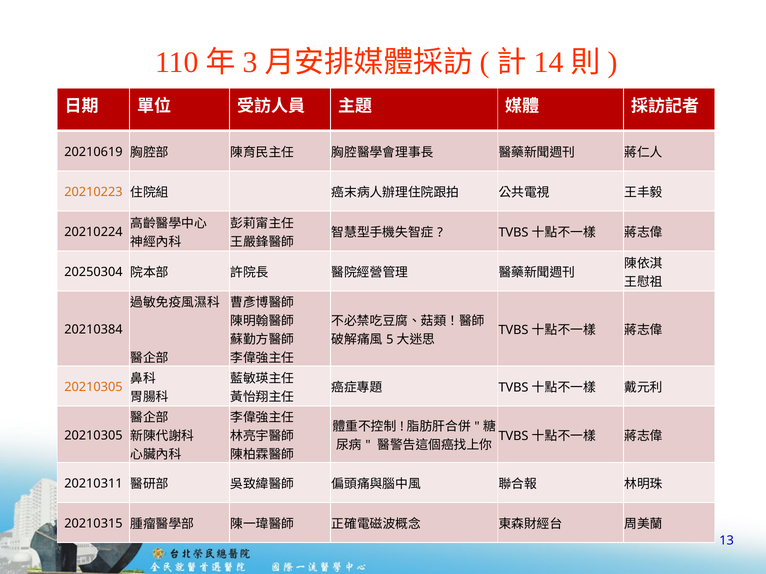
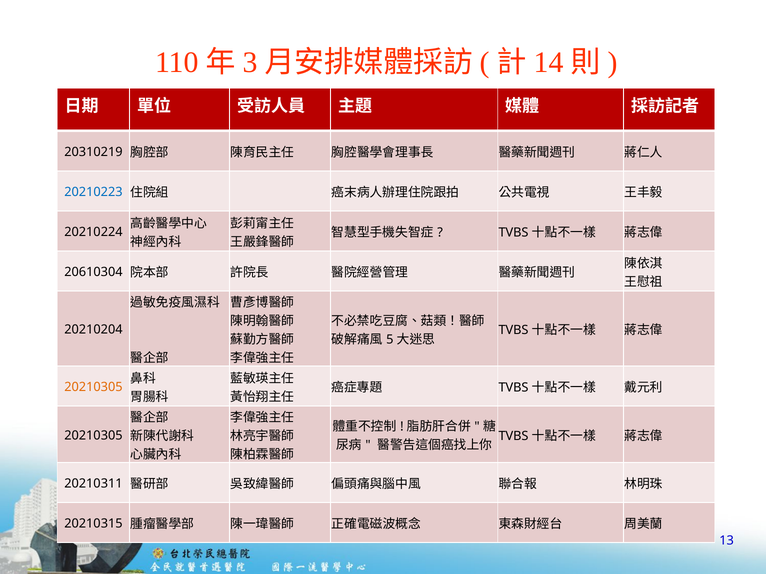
20210619: 20210619 -> 20310219 (93, 152)
20210223 colour: orange -> blue (93, 192)
20250304: 20250304 -> 20610304 (93, 272)
20210384: 20210384 -> 20210204 (93, 330)
